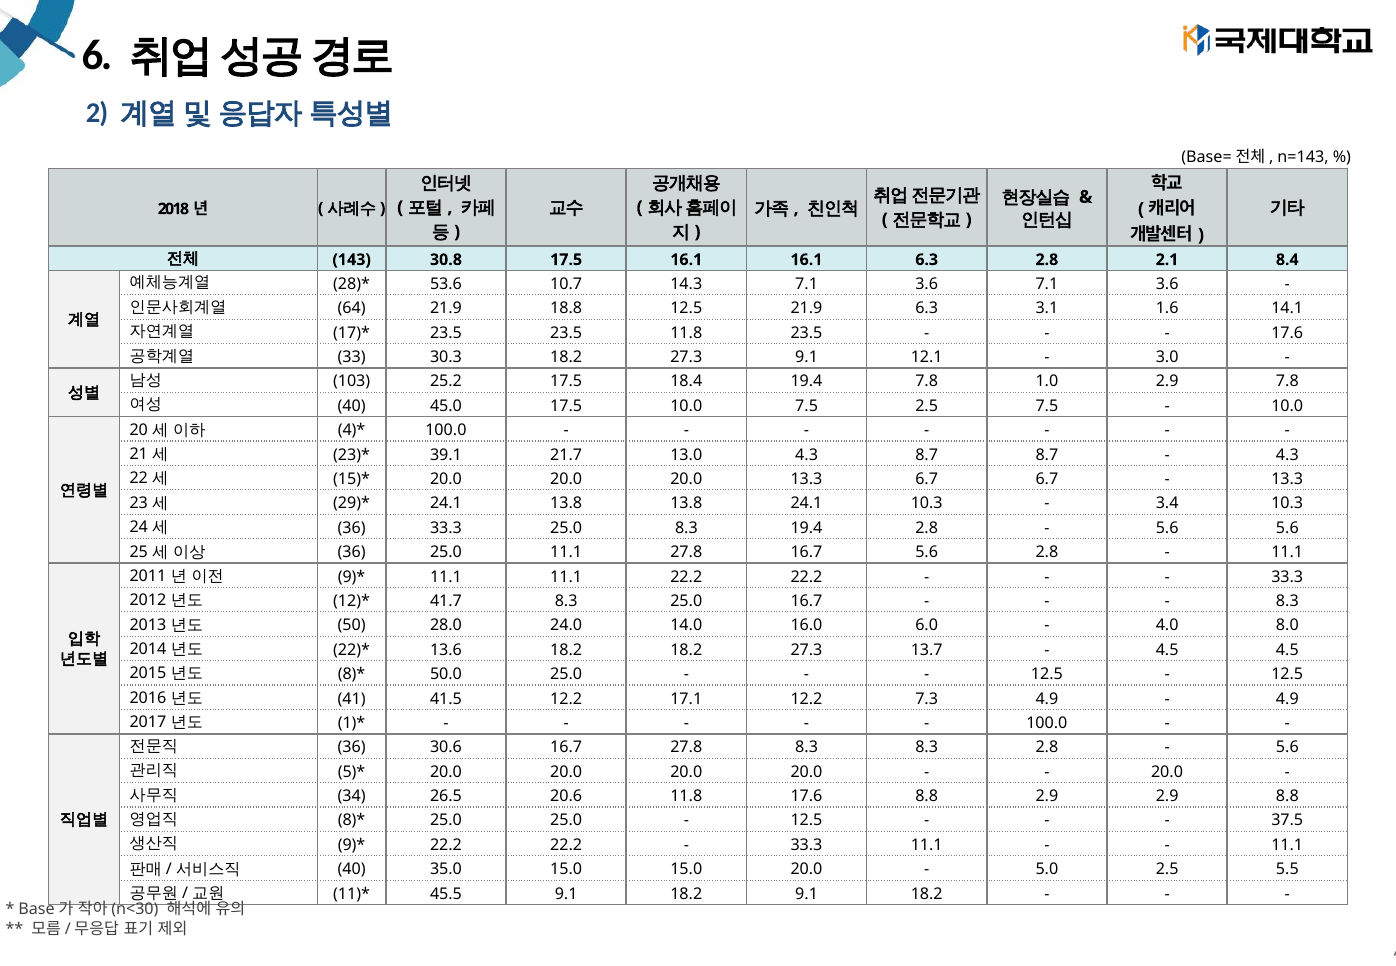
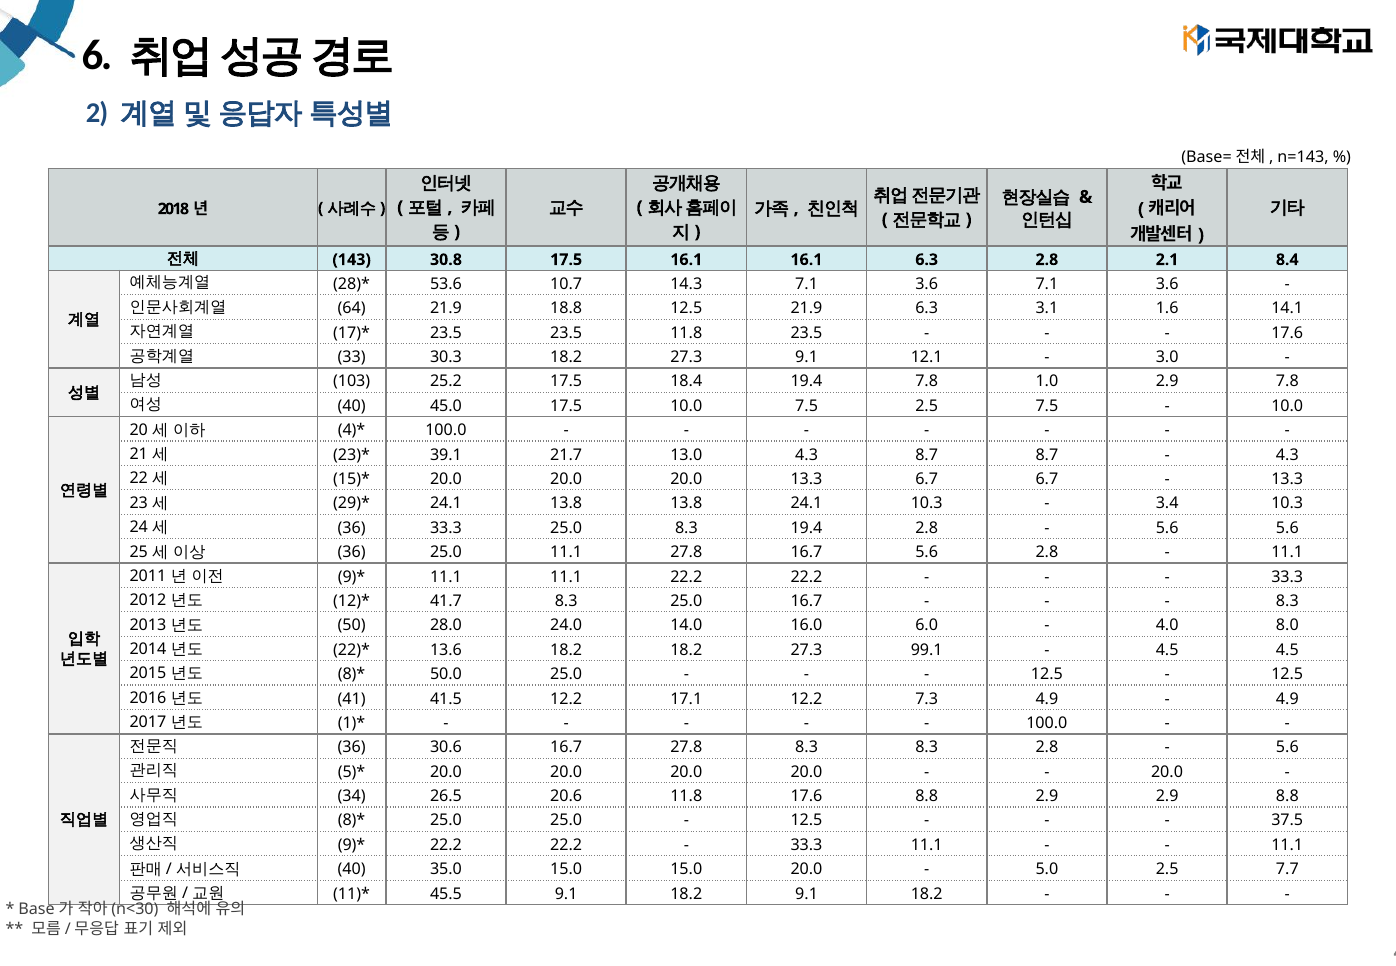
13.7: 13.7 -> 99.1 (927, 650)
5.5: 5.5 -> 7.7 (1287, 870)
